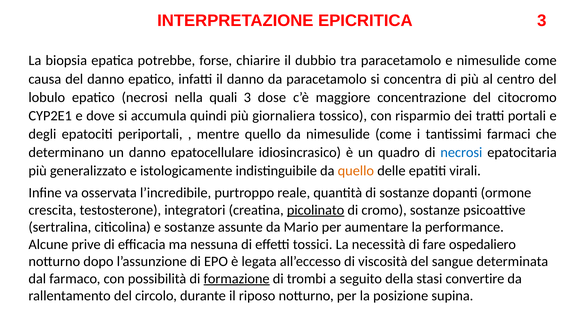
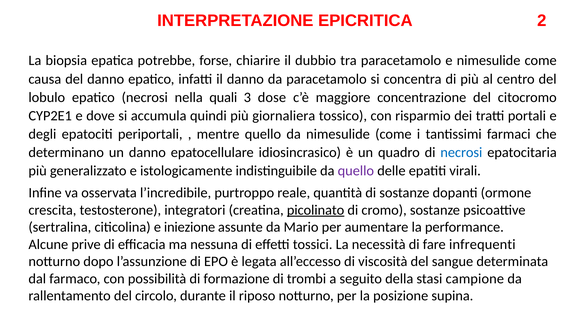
EPICRITICA 3: 3 -> 2 (542, 21)
quello colour: orange -> purple (356, 171)
e sostanze: sostanze -> iniezione (190, 227)
ospedaliero: ospedaliero -> infrequenti (482, 245)
formazione underline: present -> none (237, 279)
convertire: convertire -> campione (475, 279)
